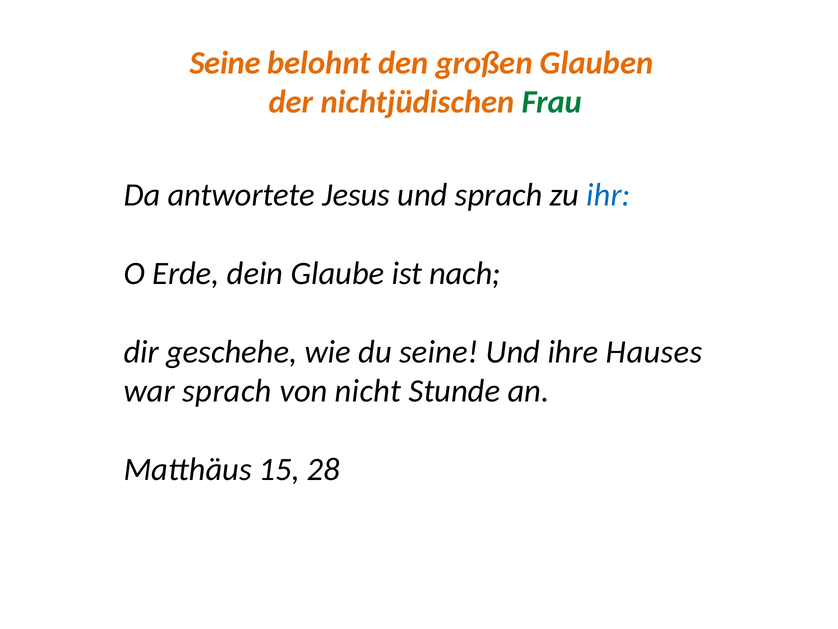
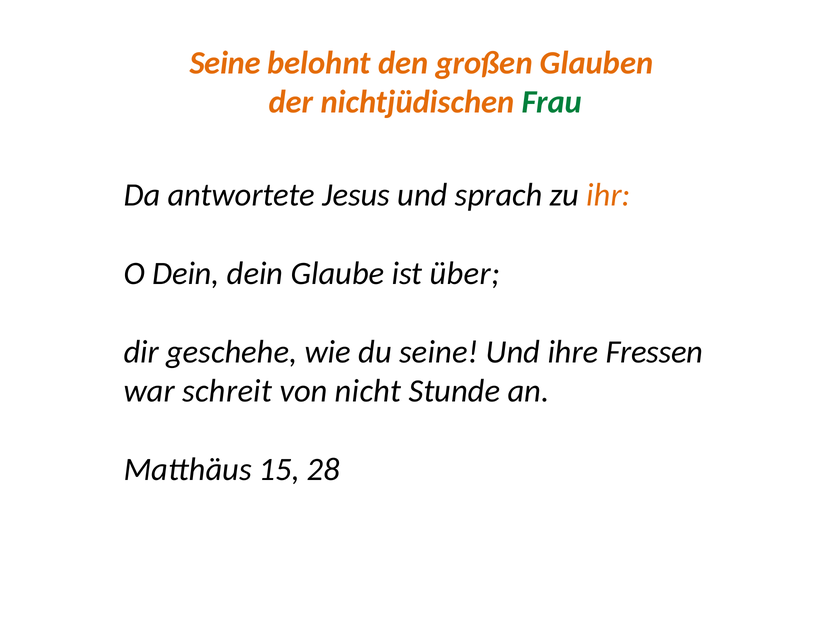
ihr colour: blue -> orange (608, 195)
O Erde: Erde -> Dein (186, 273)
nach: nach -> über (465, 273)
Hauses: Hauses -> Fressen (654, 352)
war sprach: sprach -> schreit (227, 391)
